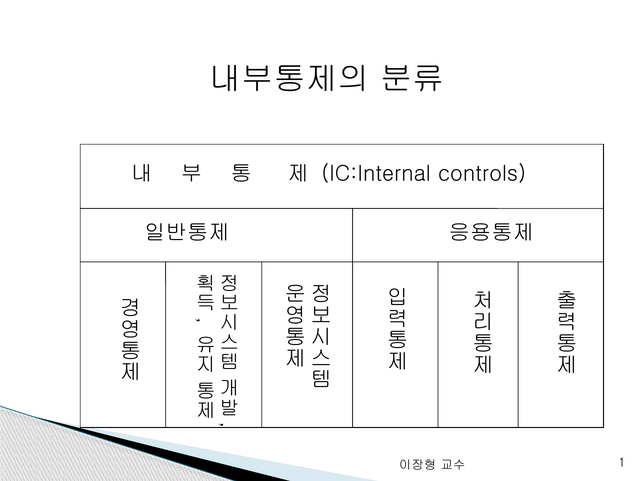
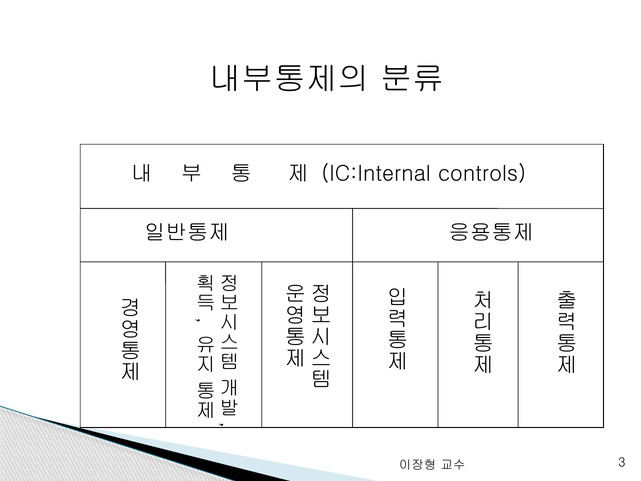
1: 1 -> 3 (622, 462)
